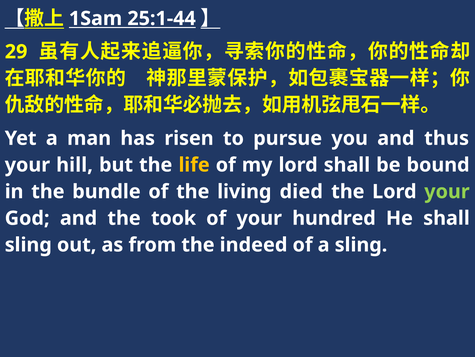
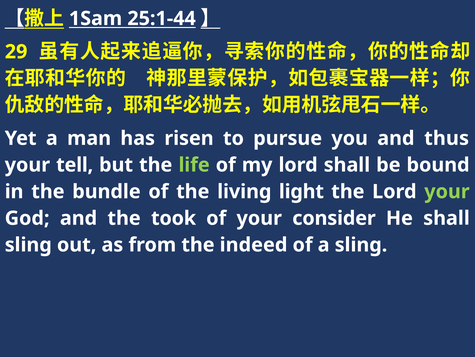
hill: hill -> tell (75, 165)
life colour: yellow -> light green (194, 165)
died: died -> light (301, 191)
hundred: hundred -> consider (334, 218)
